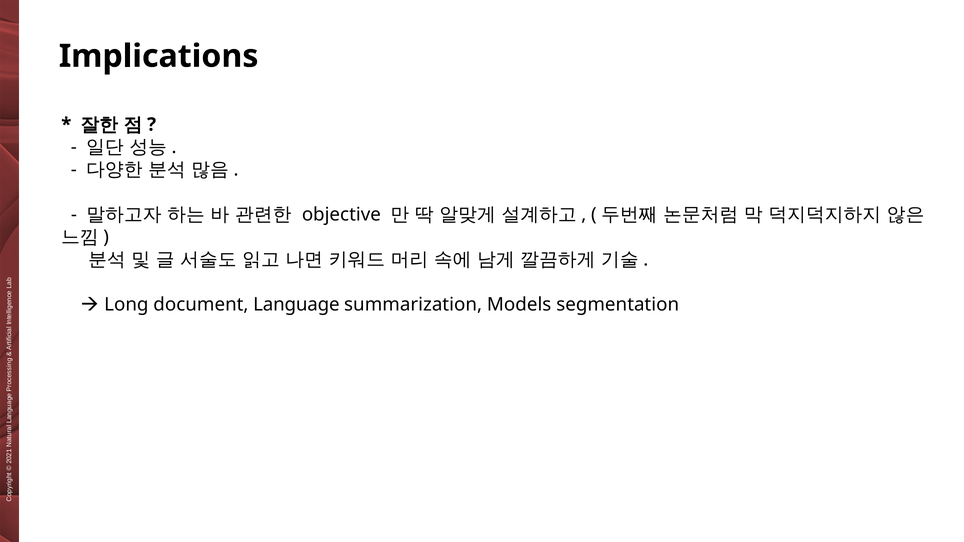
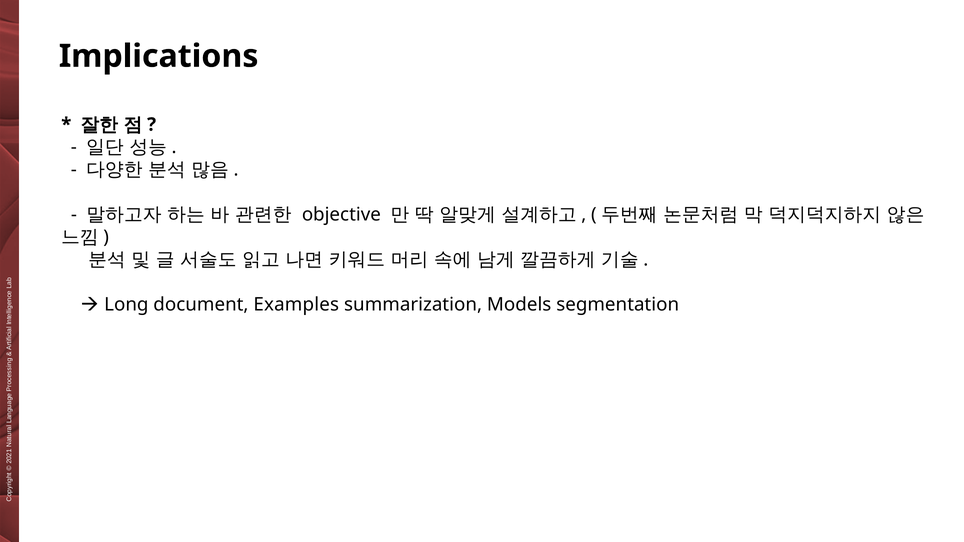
Language: Language -> Examples (296, 305)
